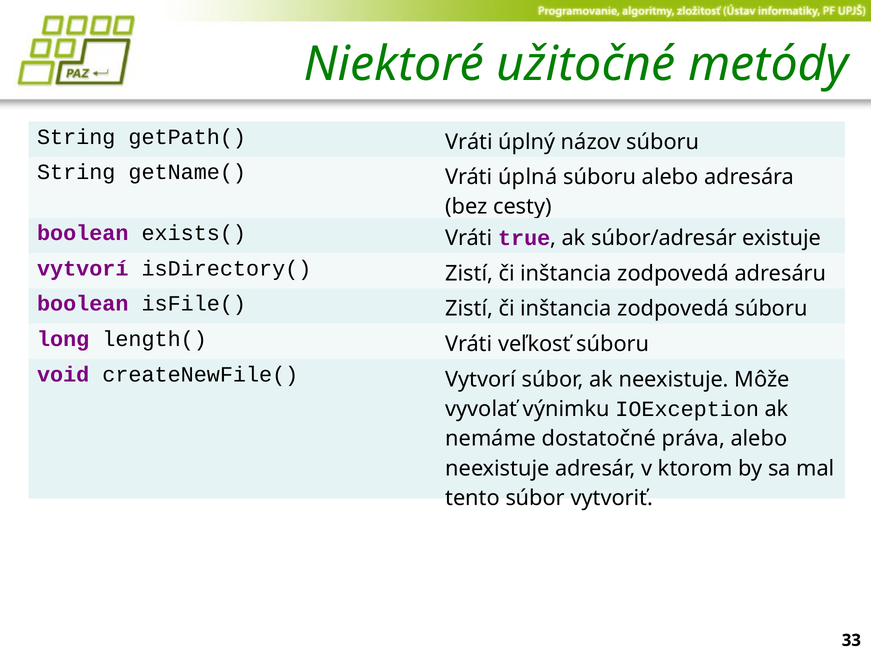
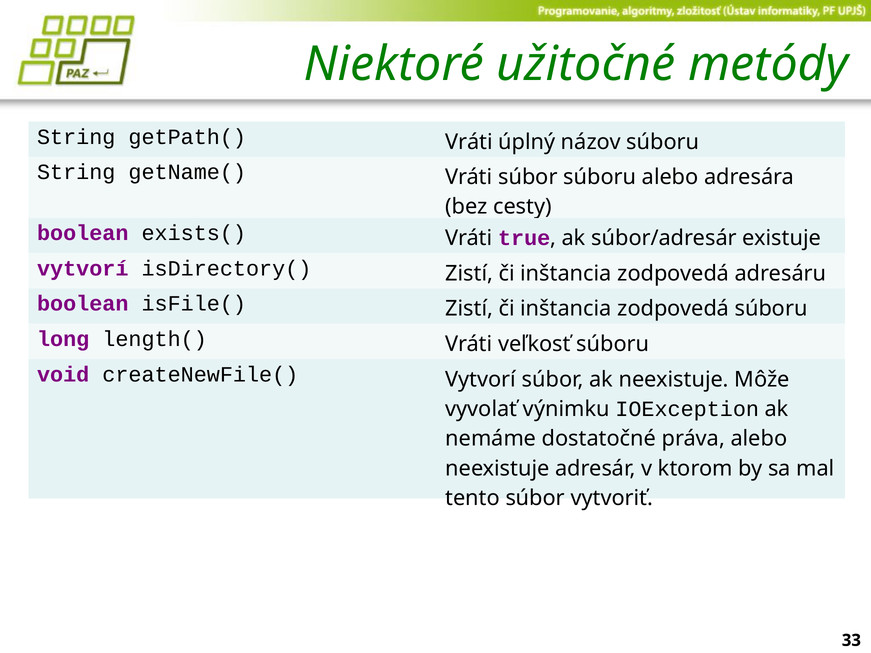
Vráti úplná: úplná -> súbor (528, 177)
